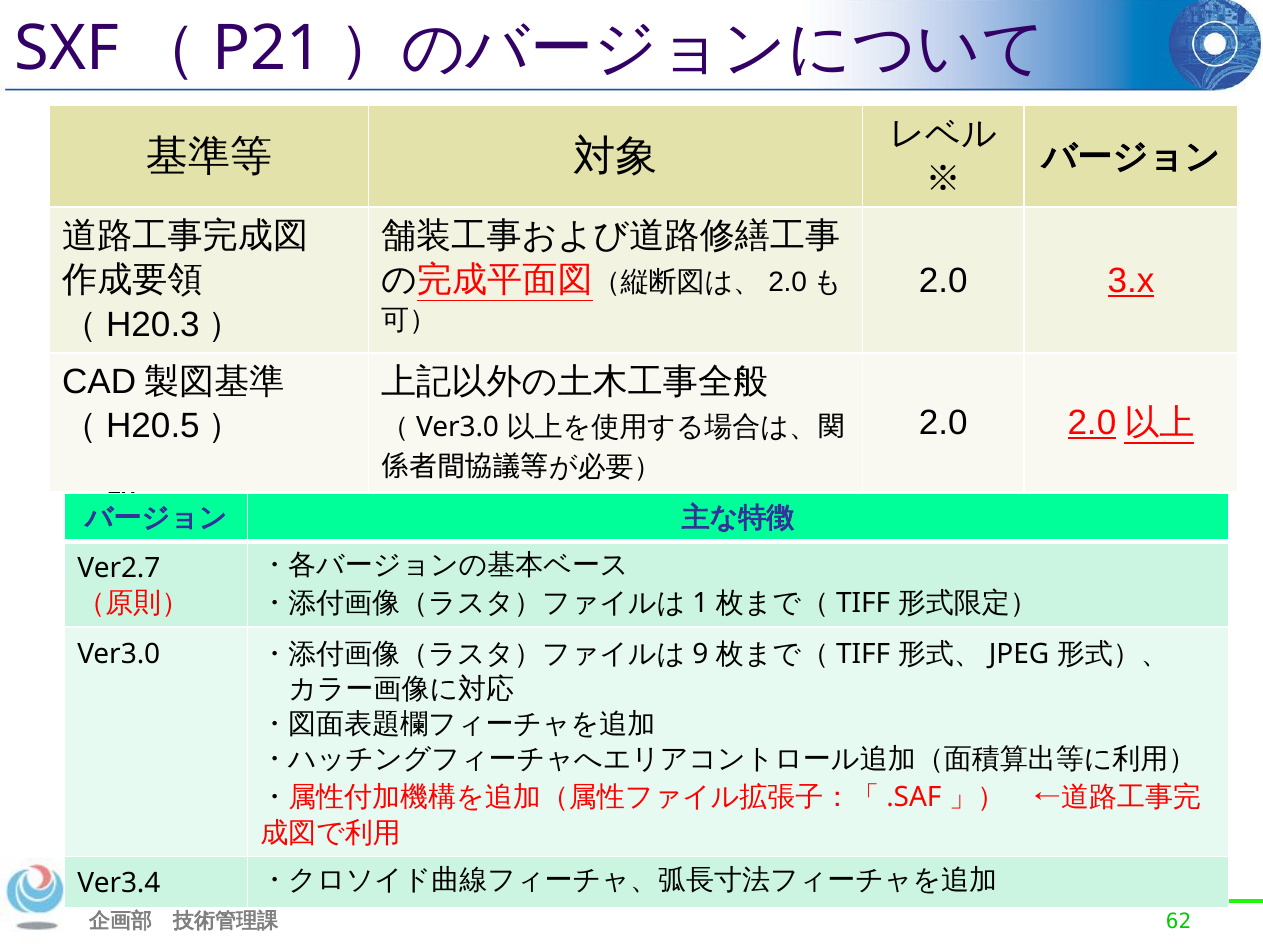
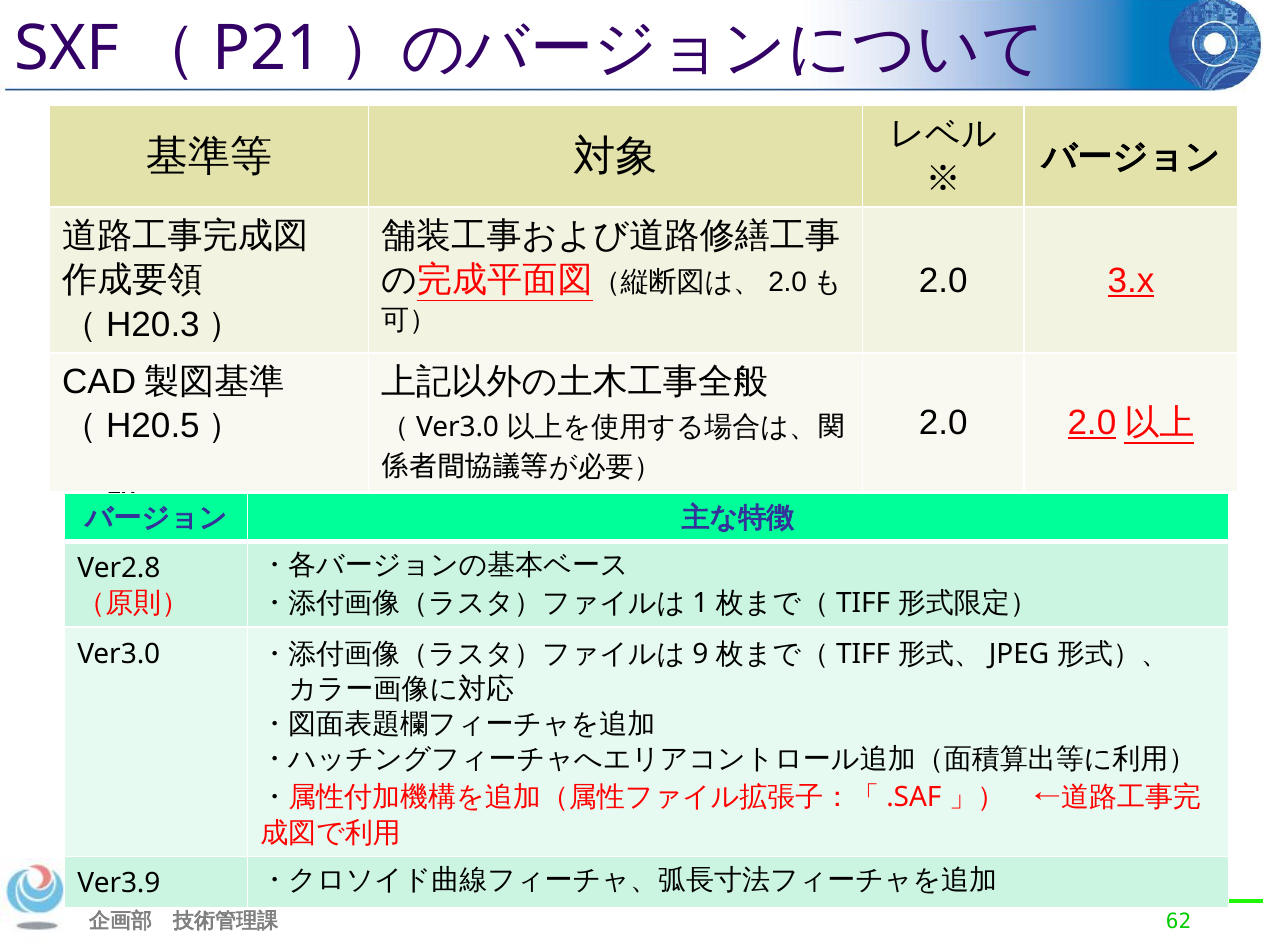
Ver2.7: Ver2.7 -> Ver2.8 (119, 568)
Ver3.4: Ver3.4 -> Ver3.9 (119, 884)
